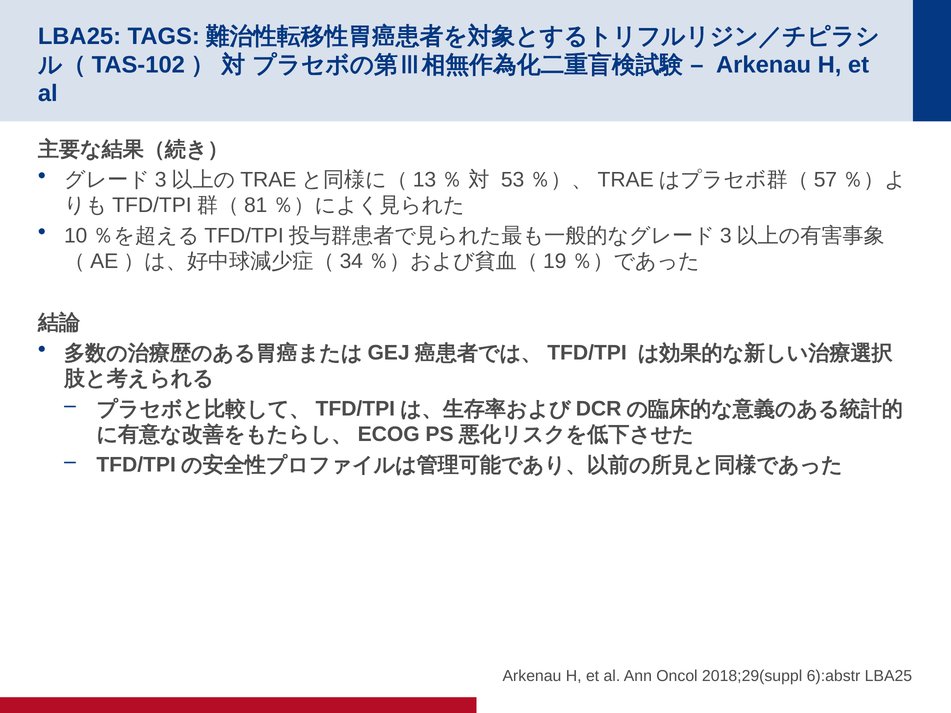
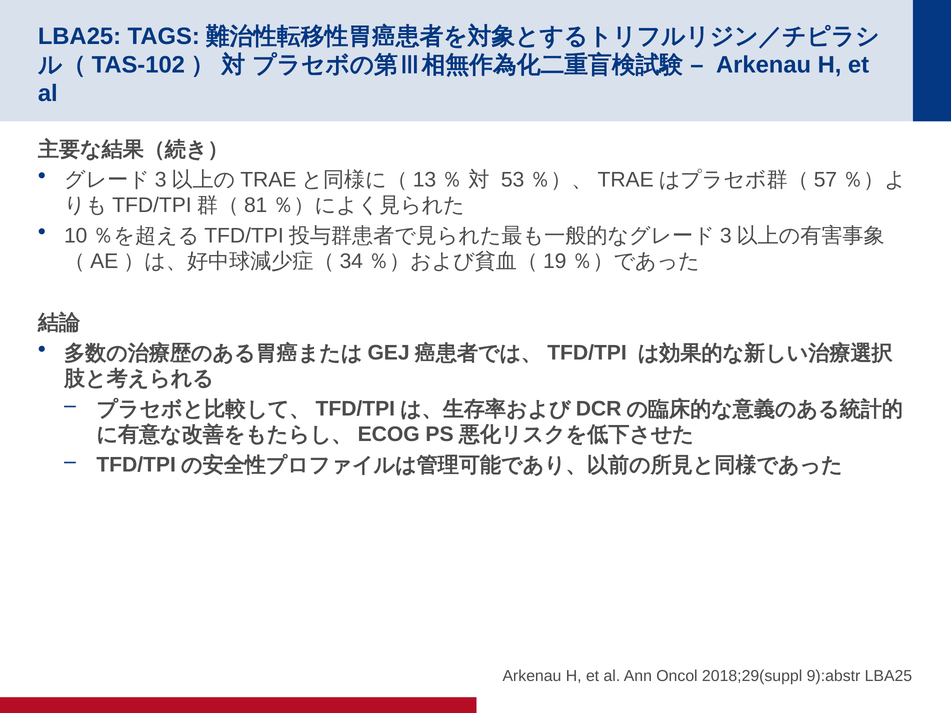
6):abstr: 6):abstr -> 9):abstr (834, 676)
